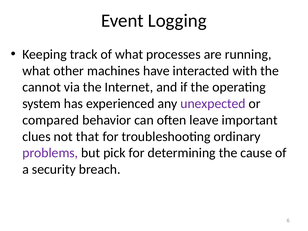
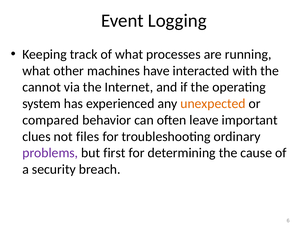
unexpected colour: purple -> orange (213, 104)
that: that -> files (88, 136)
pick: pick -> first (114, 153)
